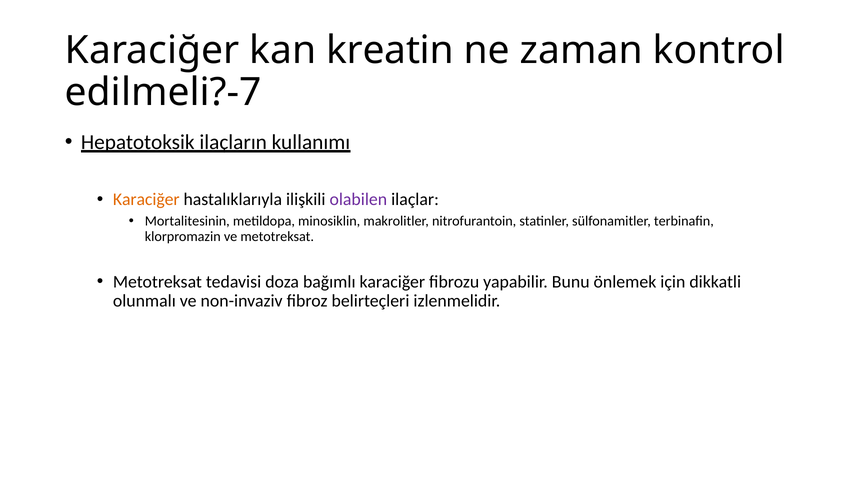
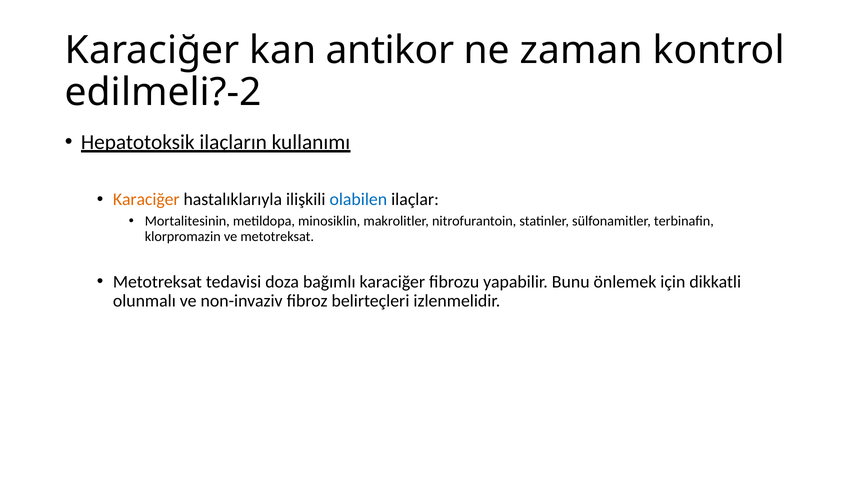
kreatin: kreatin -> antikor (390, 50)
edilmeli?-7: edilmeli?-7 -> edilmeli?-2 (163, 93)
olabilen colour: purple -> blue (358, 200)
